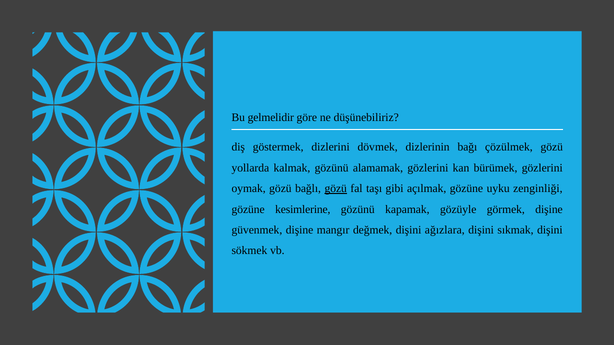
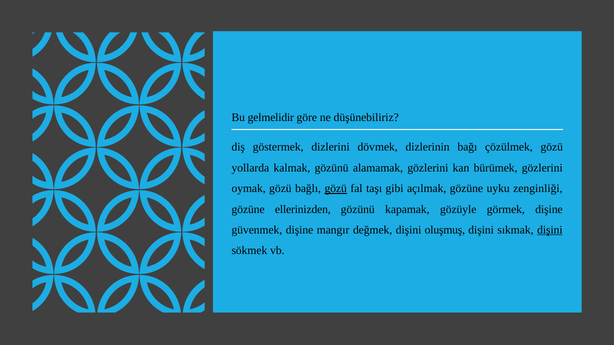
kesimlerine: kesimlerine -> ellerinizden (303, 209)
ağızlara: ağızlara -> oluşmuş (445, 230)
dişini underline: none -> present (550, 230)
